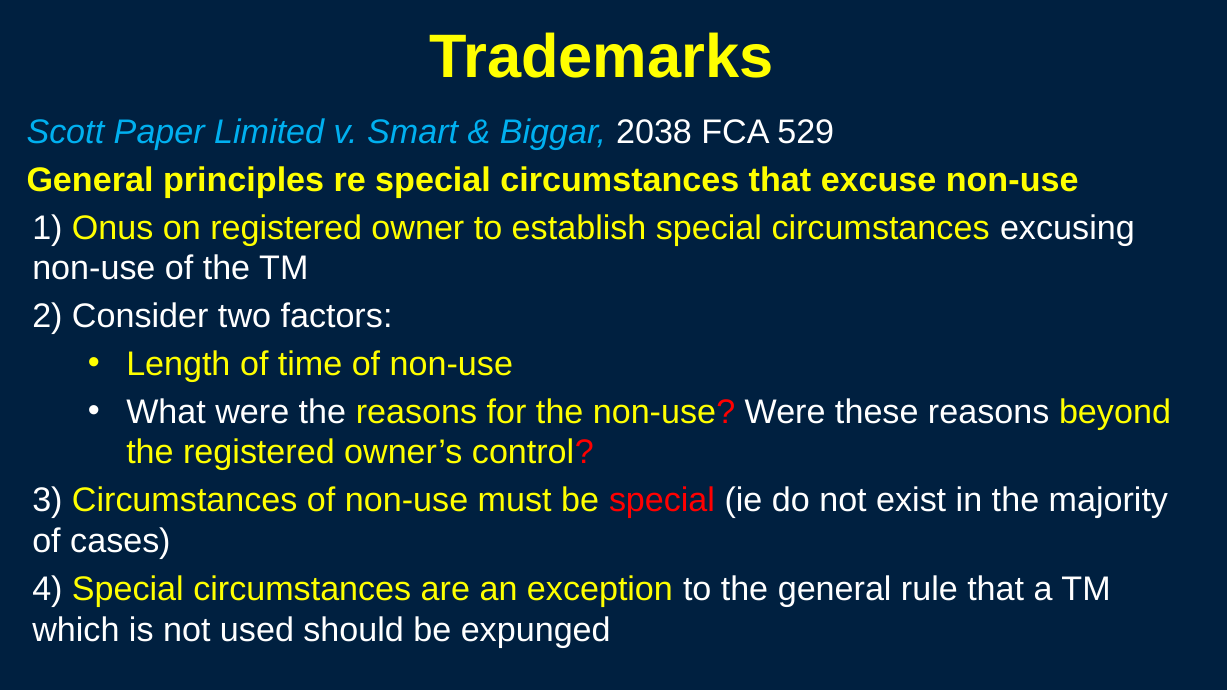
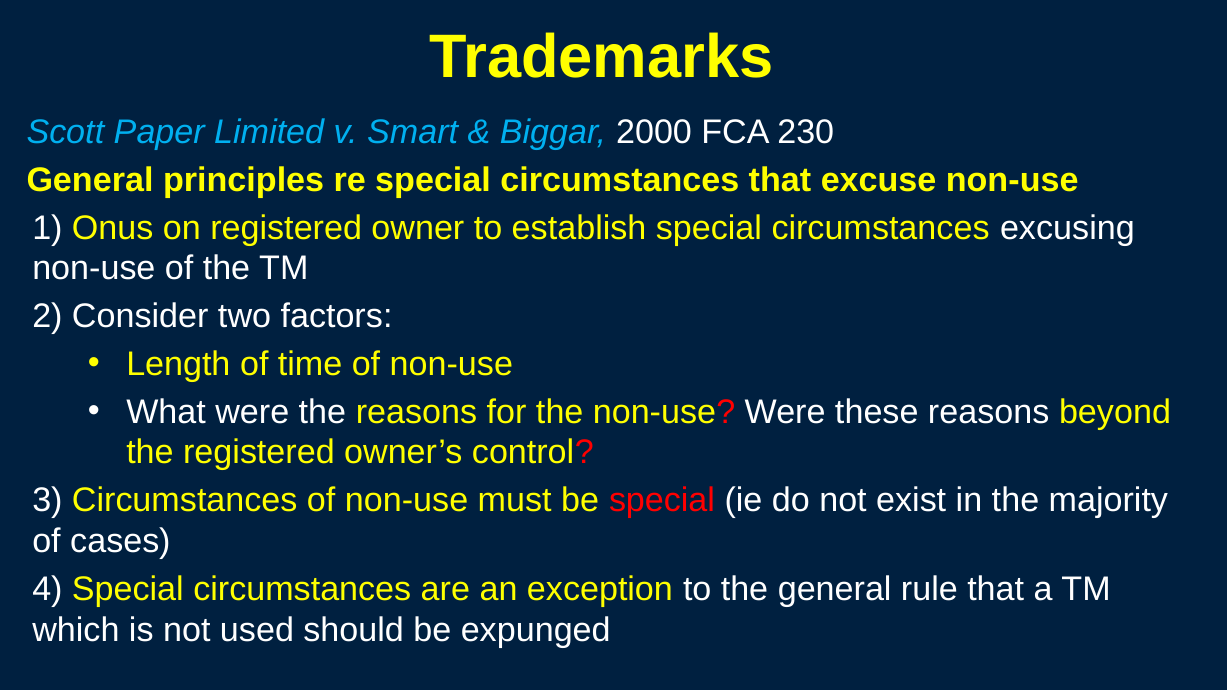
2038: 2038 -> 2000 (654, 132)
529: 529 -> 230 (806, 132)
